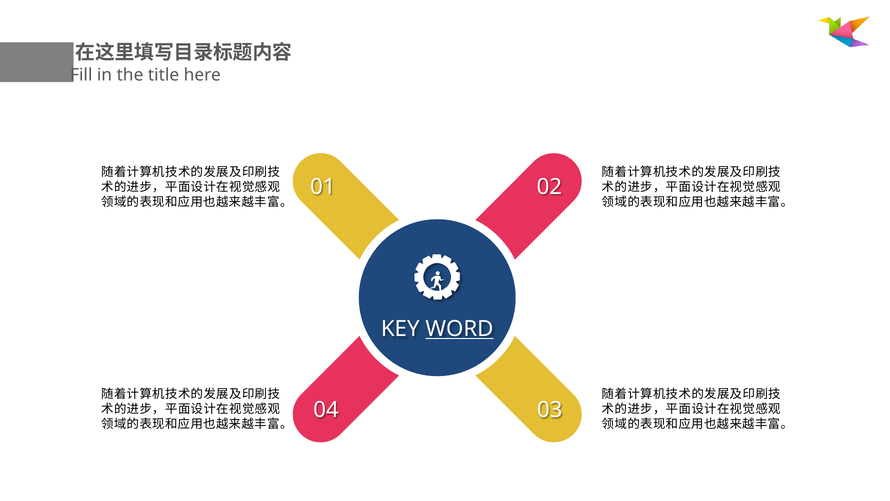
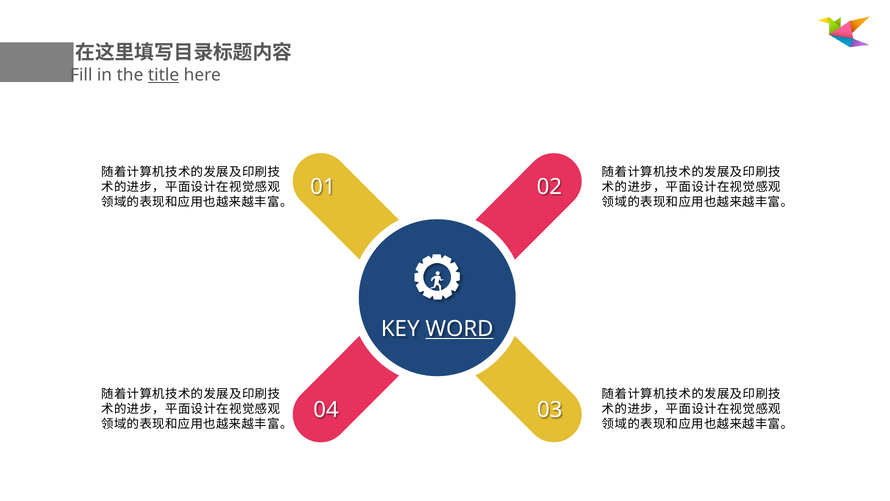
title underline: none -> present (164, 75)
